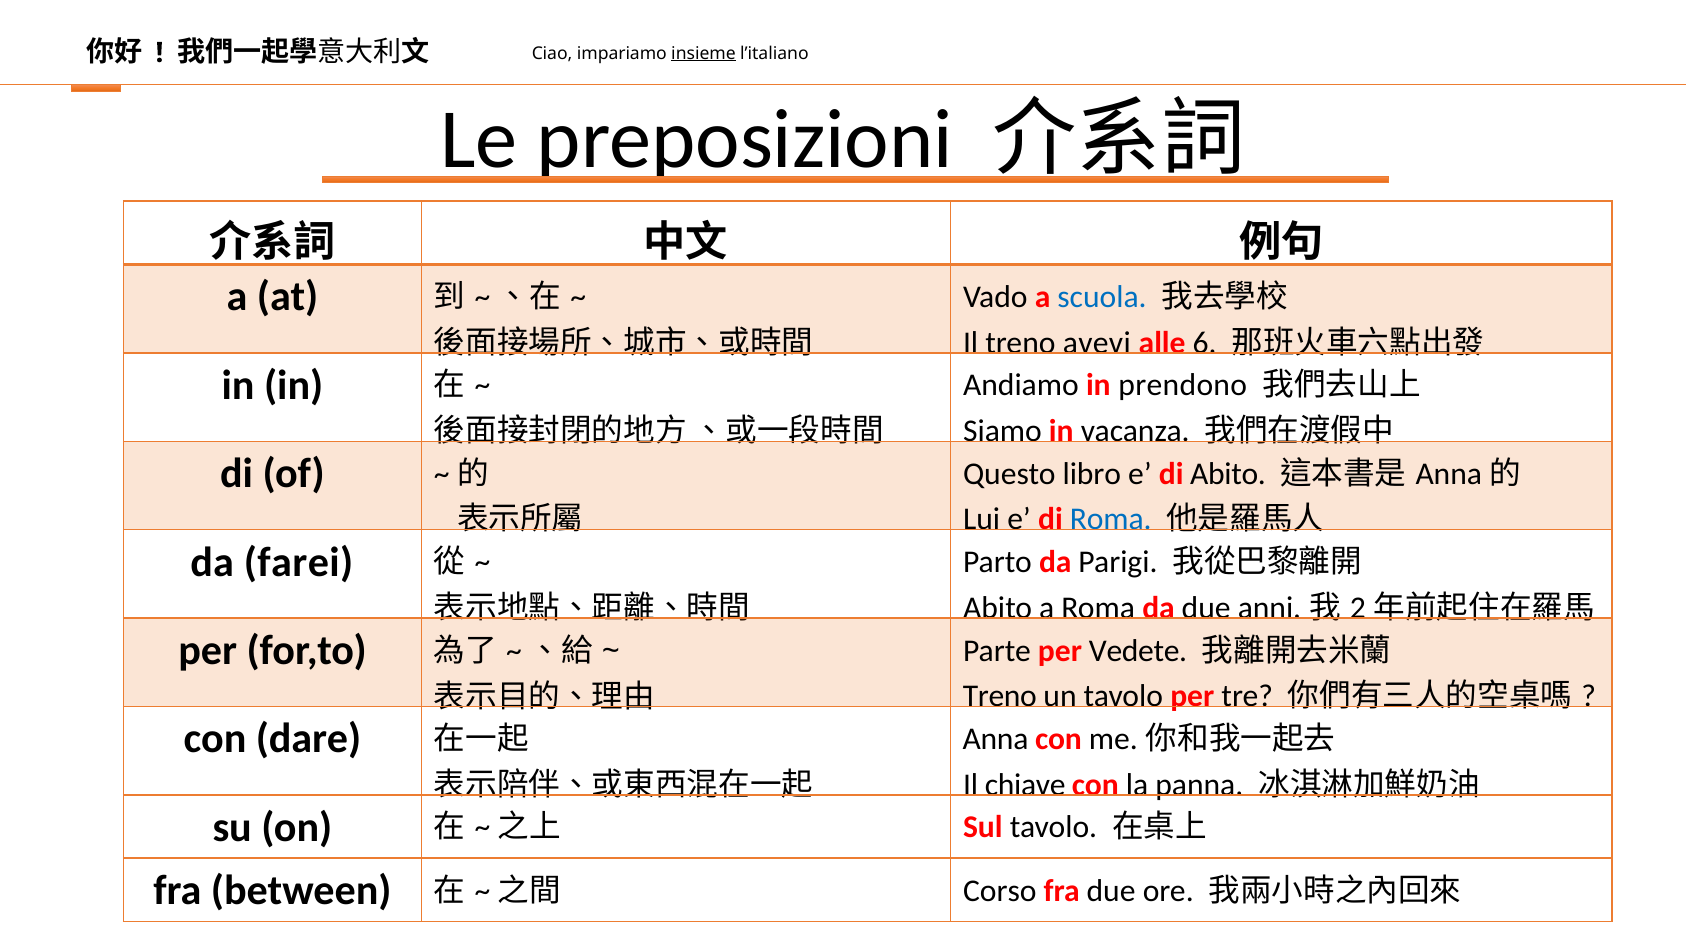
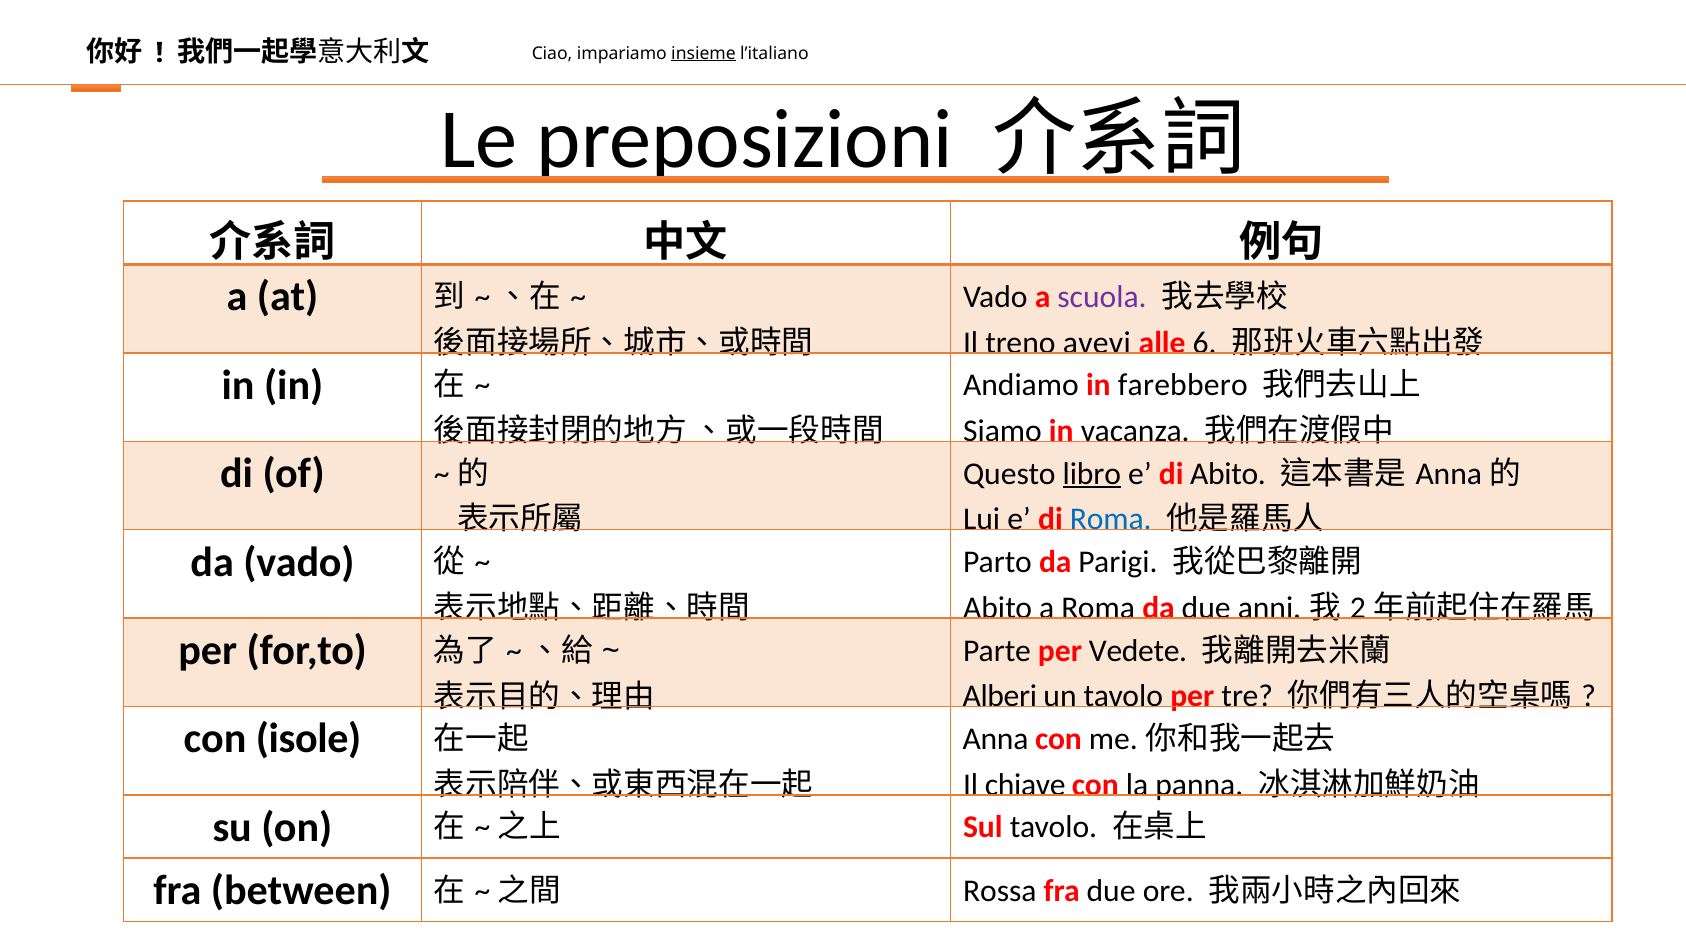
scuola colour: blue -> purple (1102, 297)
prendono: prendono -> farebbero (1183, 386)
libro underline: none -> present (1092, 474)
da farei: farei -> vado (299, 562)
Treno: Treno -> Alberi (1000, 697)
dare: dare -> isole (309, 739)
Corso: Corso -> Rossa (1000, 891)
